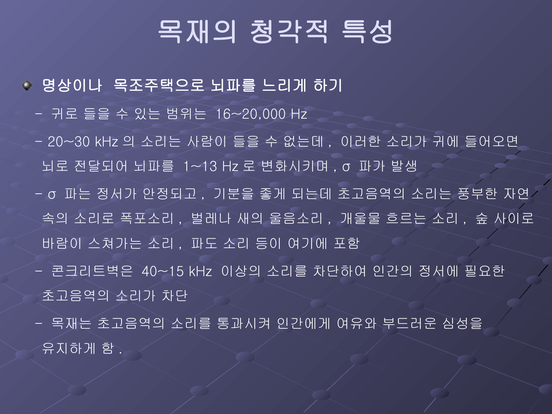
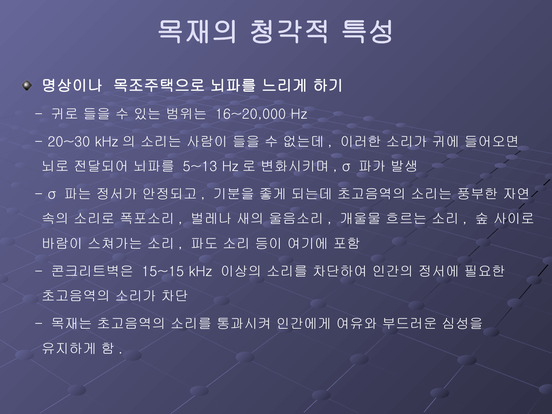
1~13: 1~13 -> 5~13 (200, 167)
40~15: 40~15 -> 15~15 (163, 272)
